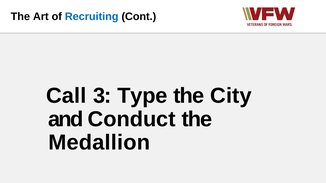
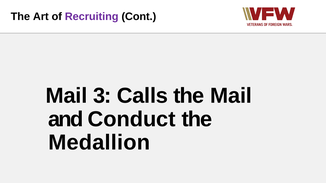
Recruiting colour: blue -> purple (92, 17)
Call: Call -> Mail (66, 96)
Type: Type -> Calls (142, 96)
the City: City -> Mail (231, 96)
